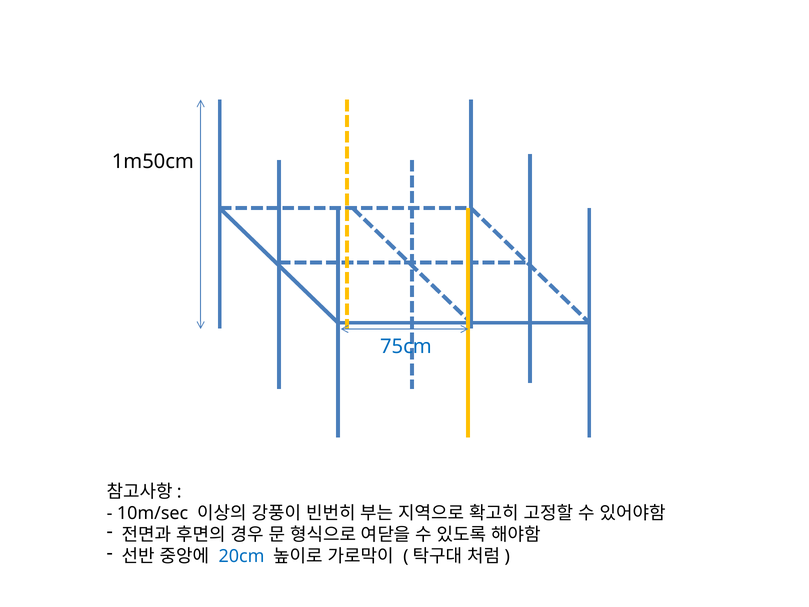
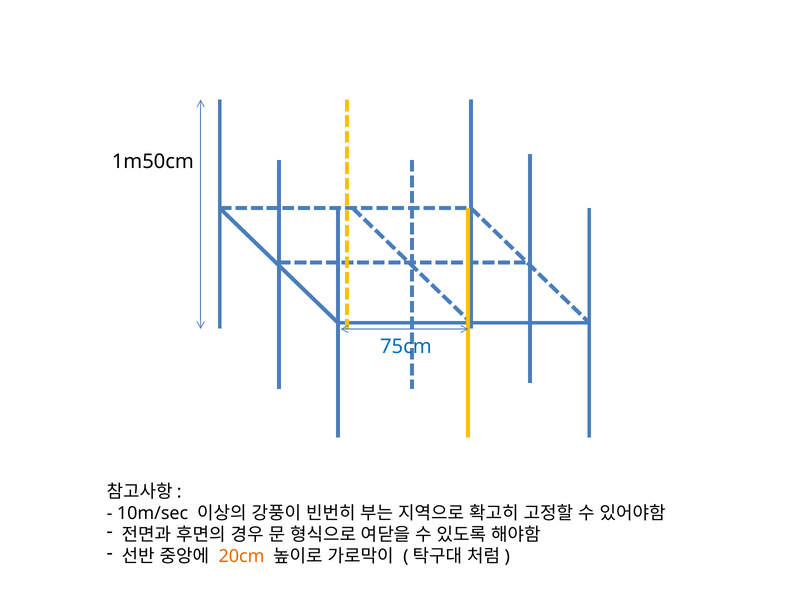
20cm colour: blue -> orange (242, 556)
